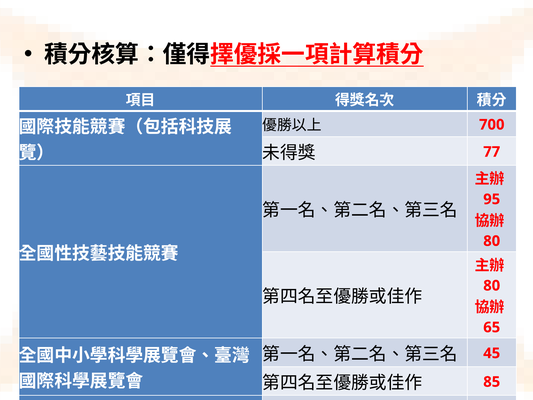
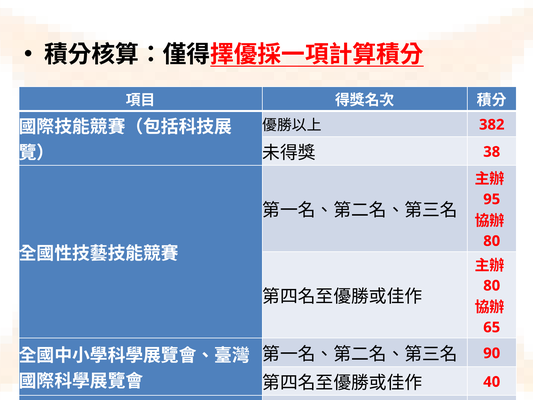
700: 700 -> 382 (492, 125)
77: 77 -> 38 (492, 152)
45: 45 -> 90 (492, 353)
85: 85 -> 40 (492, 382)
